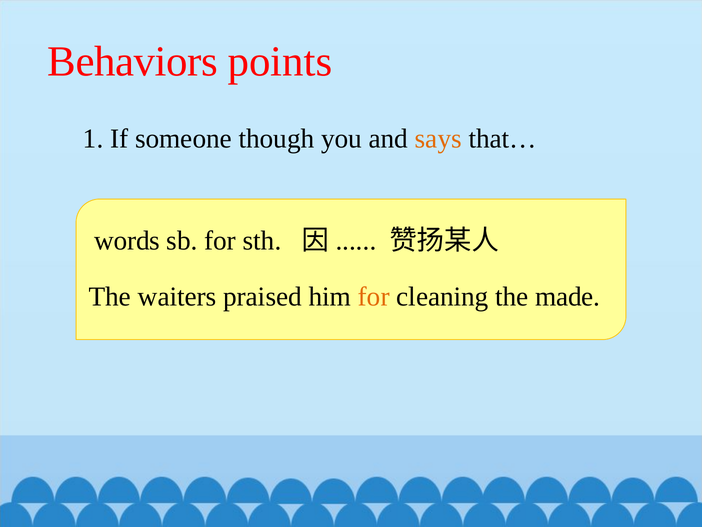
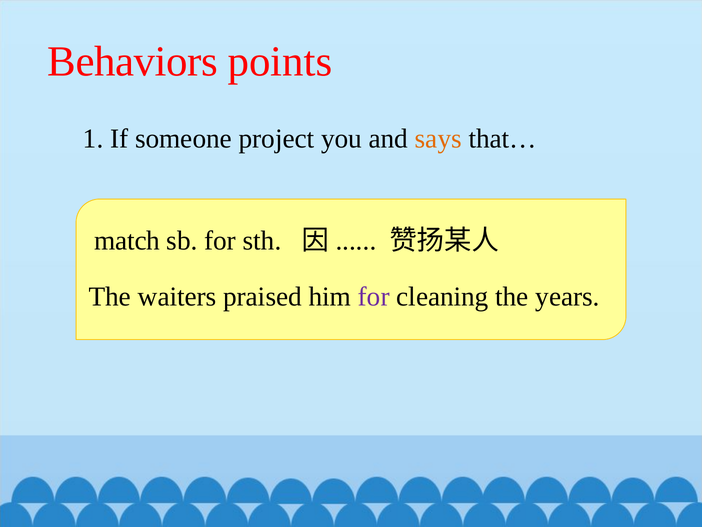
though: though -> project (277, 139)
words: words -> match (127, 241)
for colour: orange -> purple (374, 297)
made: made -> years (568, 297)
